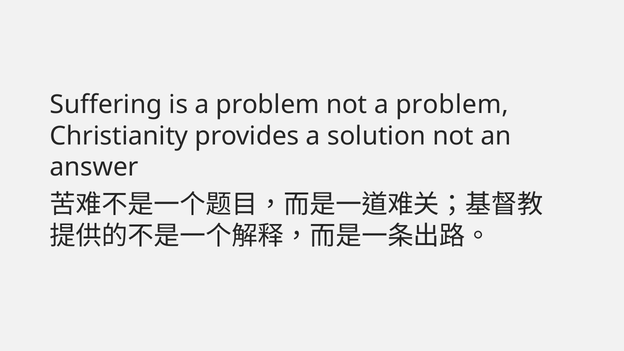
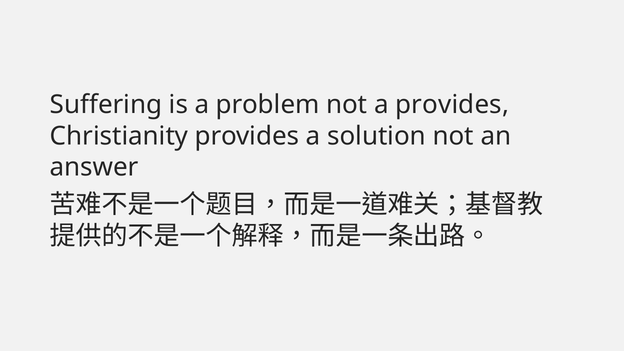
not a problem: problem -> provides (452, 105)
